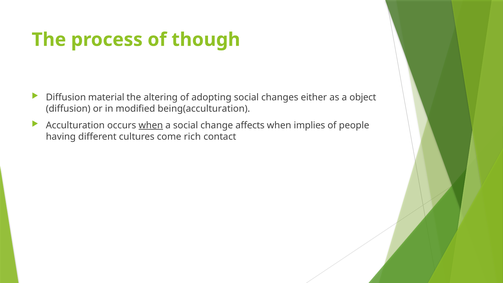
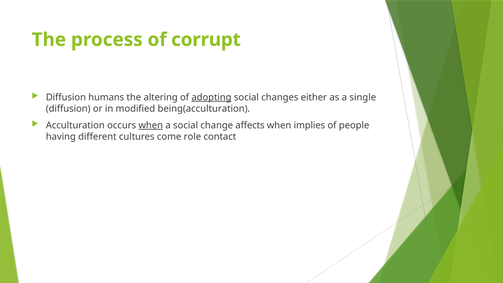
though: though -> corrupt (206, 40)
material: material -> humans (106, 97)
adopting underline: none -> present (211, 97)
object: object -> single (363, 97)
rich: rich -> role (192, 137)
